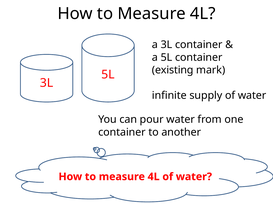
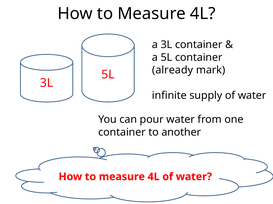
existing: existing -> already (173, 70)
